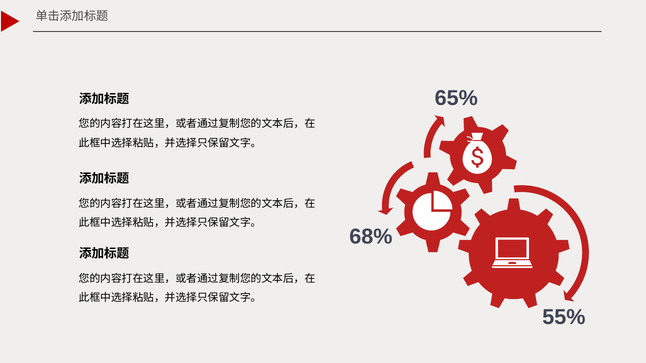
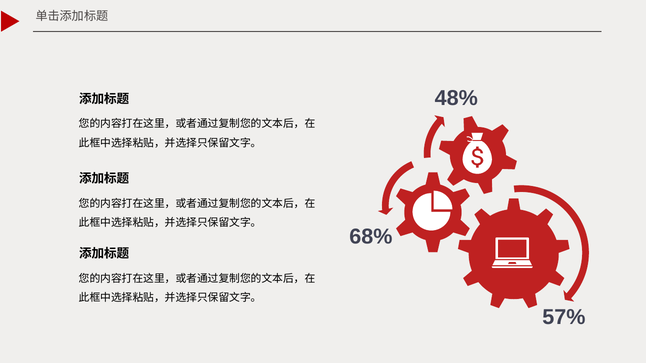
65%: 65% -> 48% (456, 98)
55%: 55% -> 57% (564, 318)
